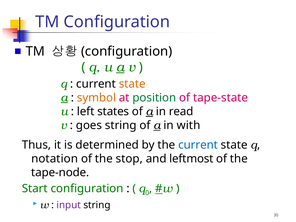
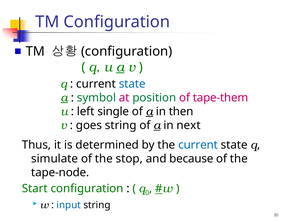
state colour: orange -> blue (132, 84)
symbol colour: orange -> green (96, 98)
tape-state: tape-state -> tape-them (221, 98)
states: states -> single (113, 112)
read: read -> then (181, 112)
with: with -> next (189, 125)
notation: notation -> simulate (55, 159)
leftmost: leftmost -> because (191, 159)
input colour: purple -> blue (69, 205)
